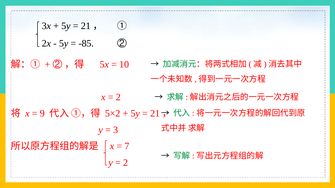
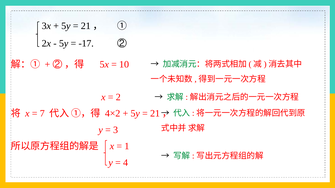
-85: -85 -> -17 (86, 44)
9: 9 -> 7 (42, 114)
5×2: 5×2 -> 4×2 (113, 114)
7: 7 -> 1 (127, 147)
2: 2 -> 4 (126, 163)
